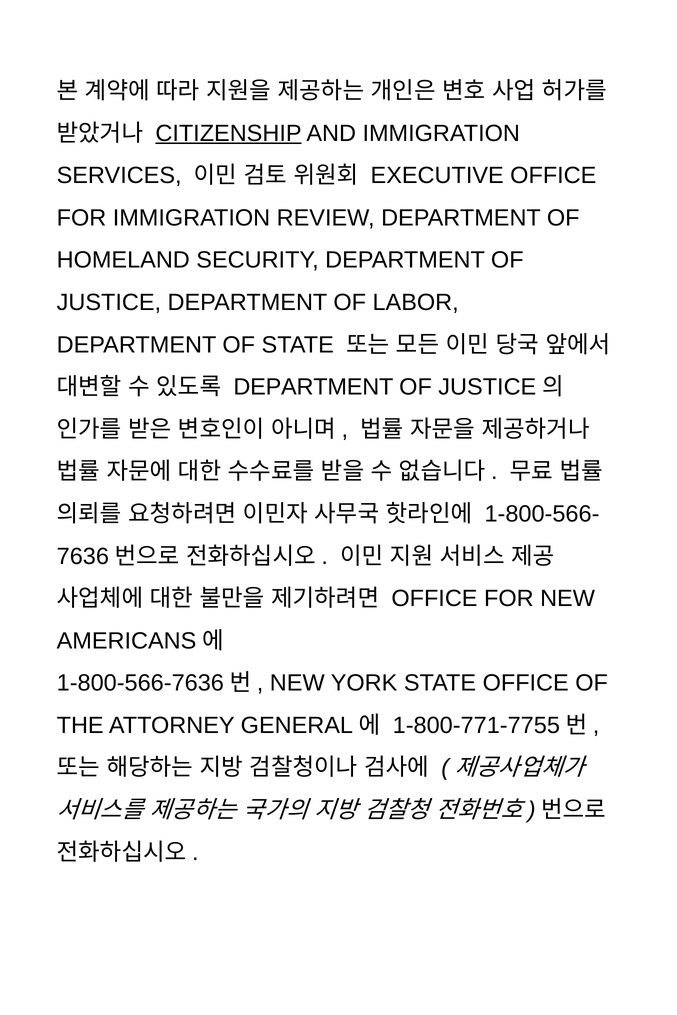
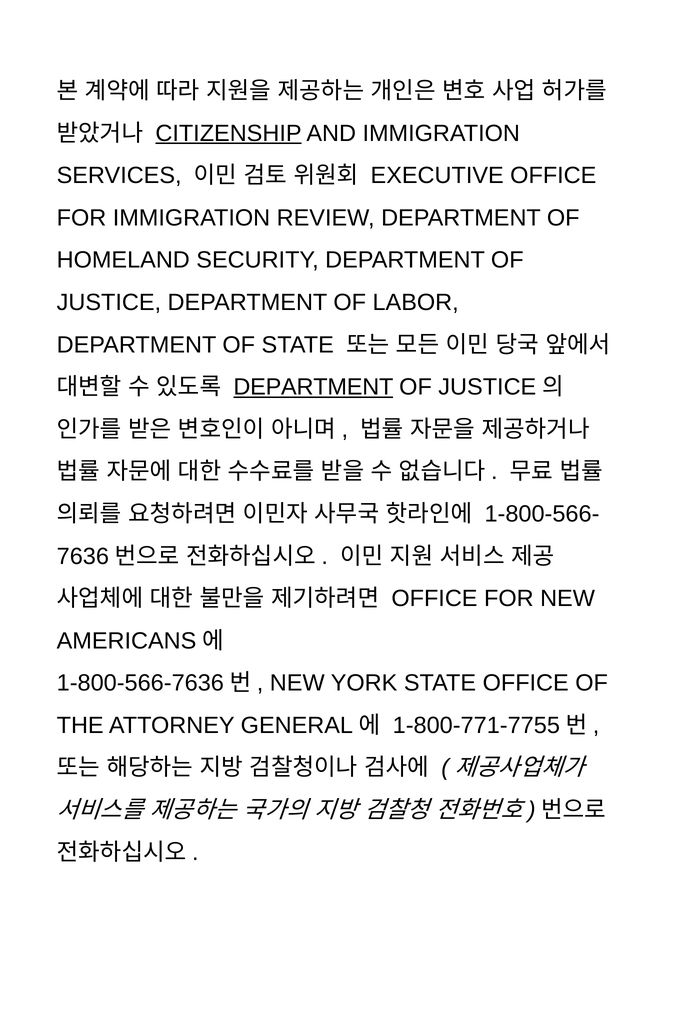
DEPARTMENT underline: none -> present (313, 387)
